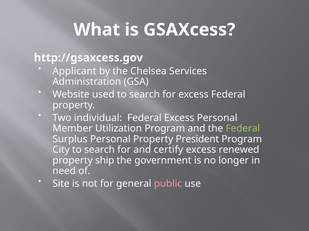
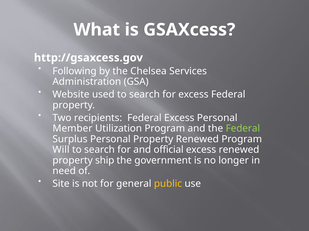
Applicant: Applicant -> Following (75, 71)
individual: individual -> recipients (98, 118)
Property President: President -> Renewed (197, 140)
City: City -> Will (61, 150)
certify: certify -> official (169, 150)
public colour: pink -> yellow (168, 184)
